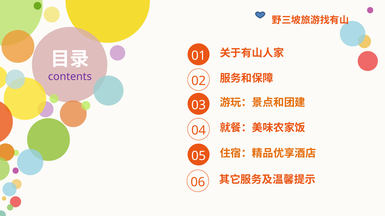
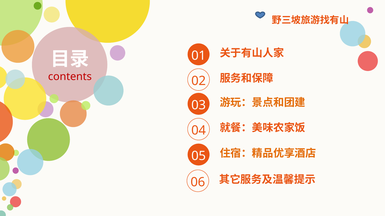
contents colour: purple -> red (70, 77)
